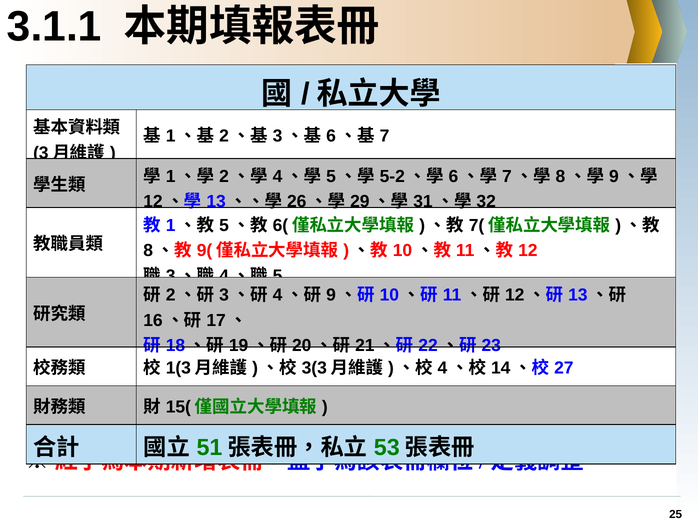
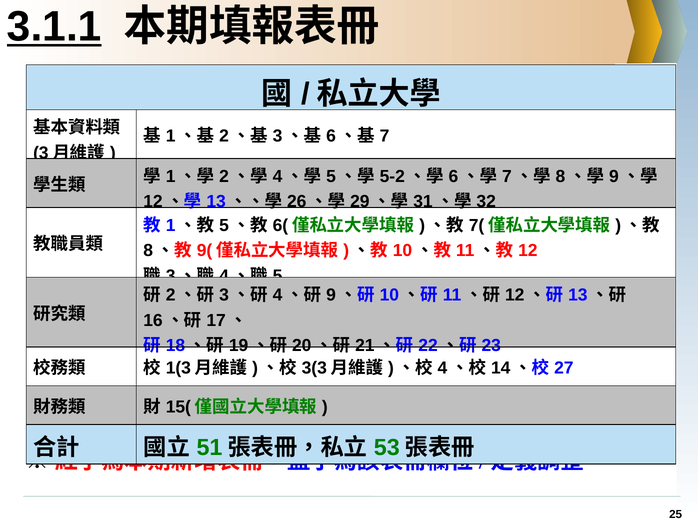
3.1.1 underline: none -> present (54, 27)
